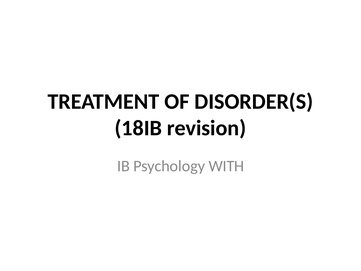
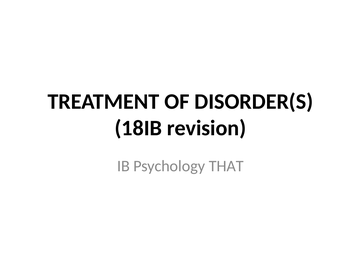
WITH: WITH -> THAT (226, 166)
